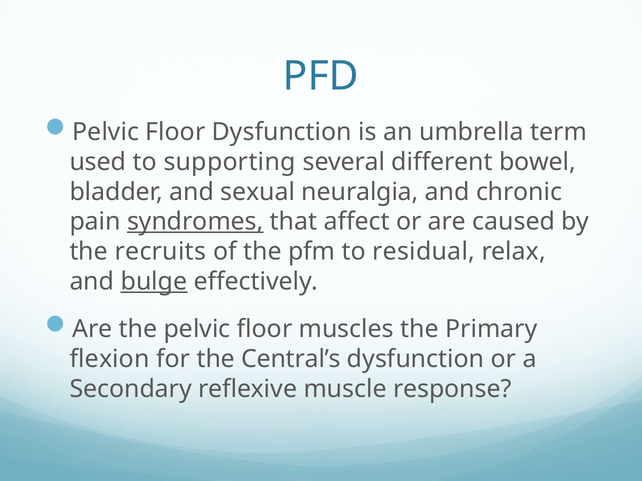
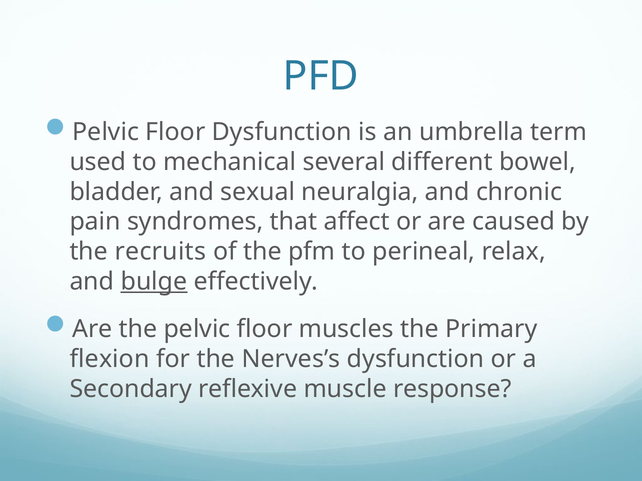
supporting: supporting -> mechanical (230, 162)
syndromes underline: present -> none (195, 222)
residual: residual -> perineal (424, 252)
Central’s: Central’s -> Nerves’s (291, 359)
